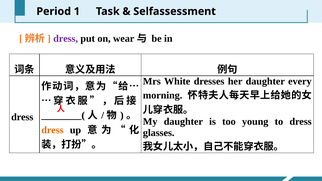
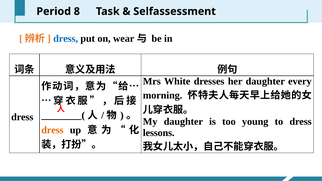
1: 1 -> 8 (77, 11)
dress colour: purple -> blue (66, 39)
glasses: glasses -> lessons (159, 133)
